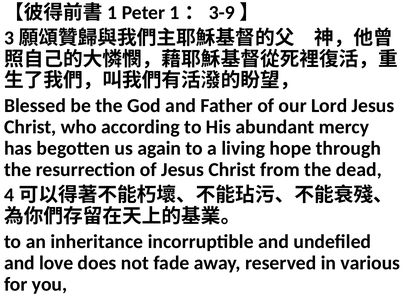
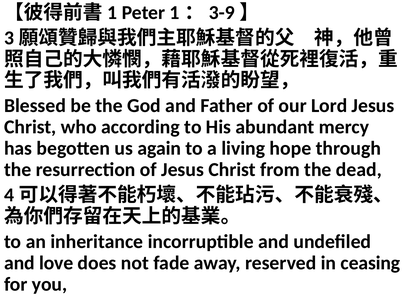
various: various -> ceasing (370, 263)
